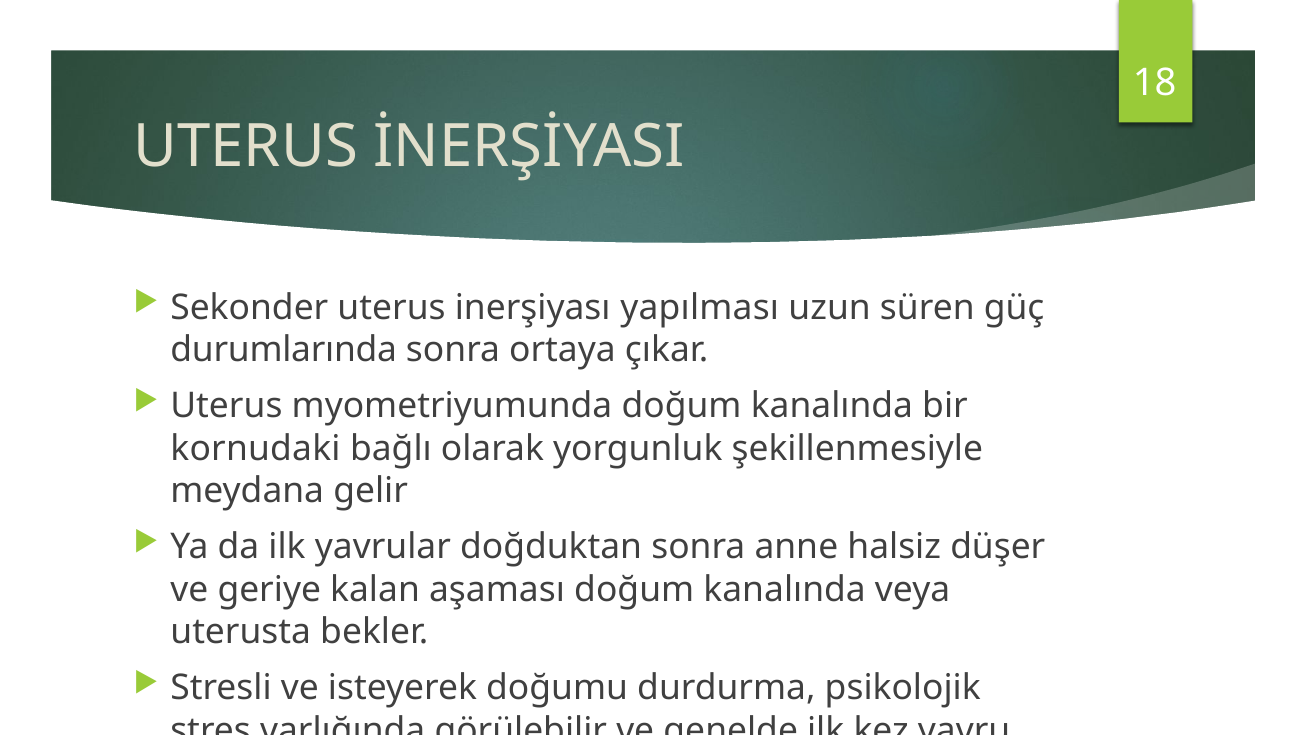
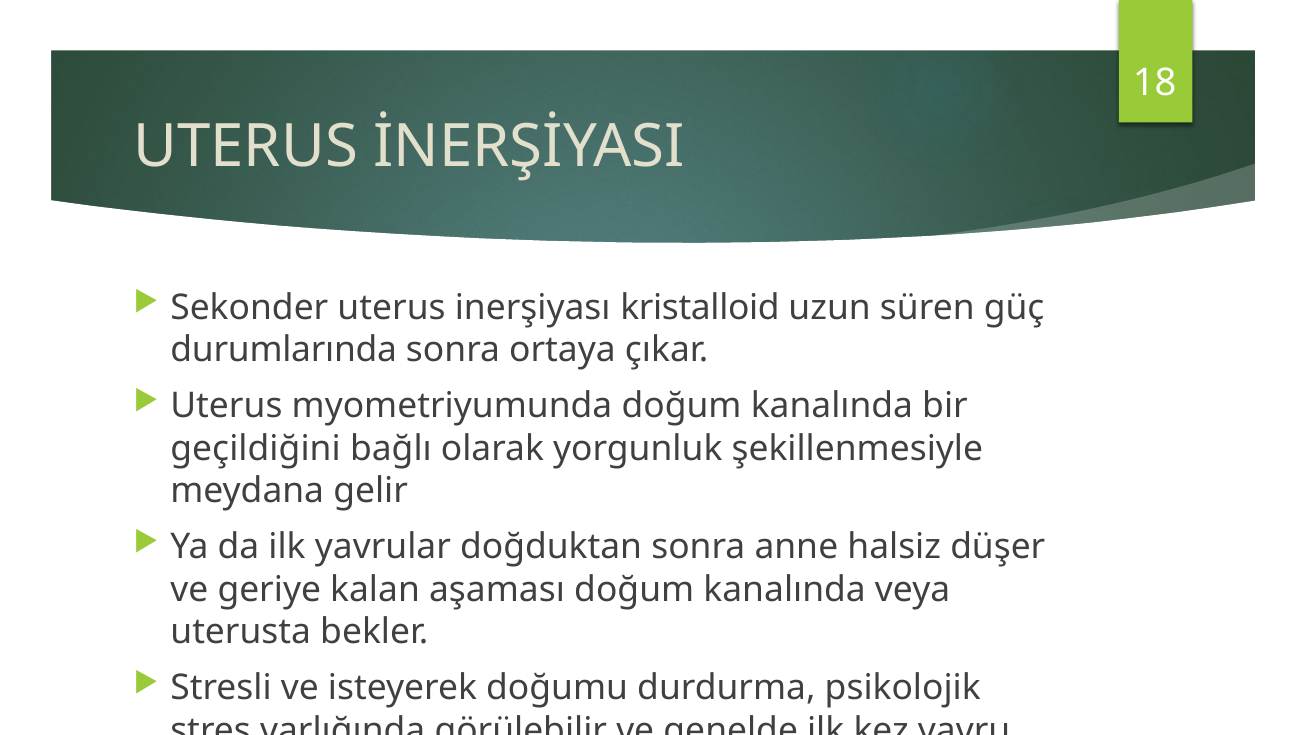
yapılması: yapılması -> kristalloid (700, 308)
kornudaki: kornudaki -> geçildiğini (256, 449)
